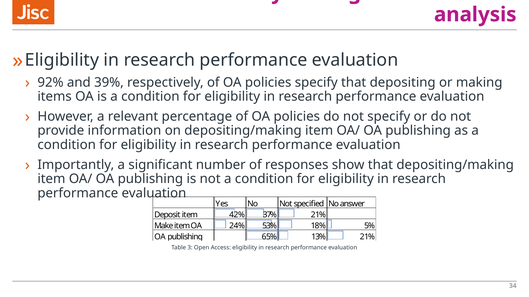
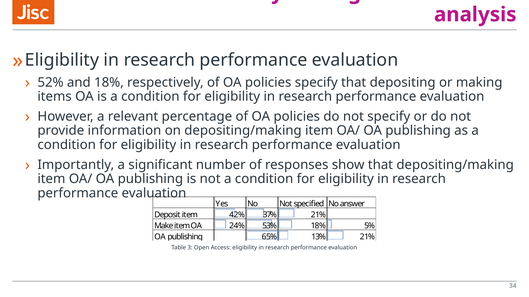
92%: 92% -> 52% (51, 83)
and 39%: 39% -> 18% (109, 83)
